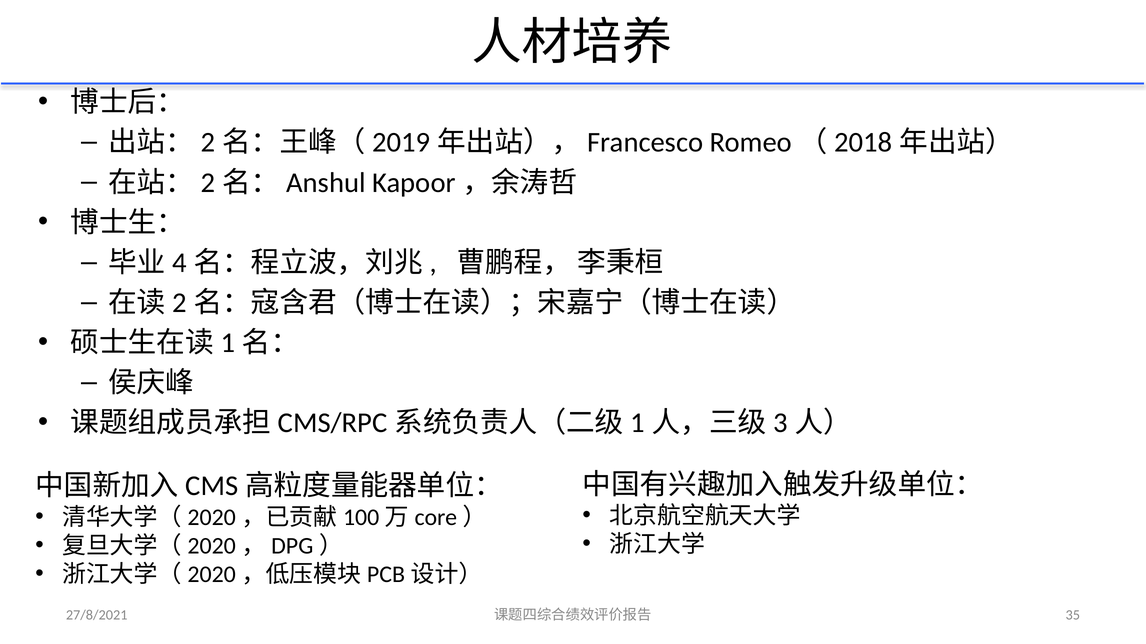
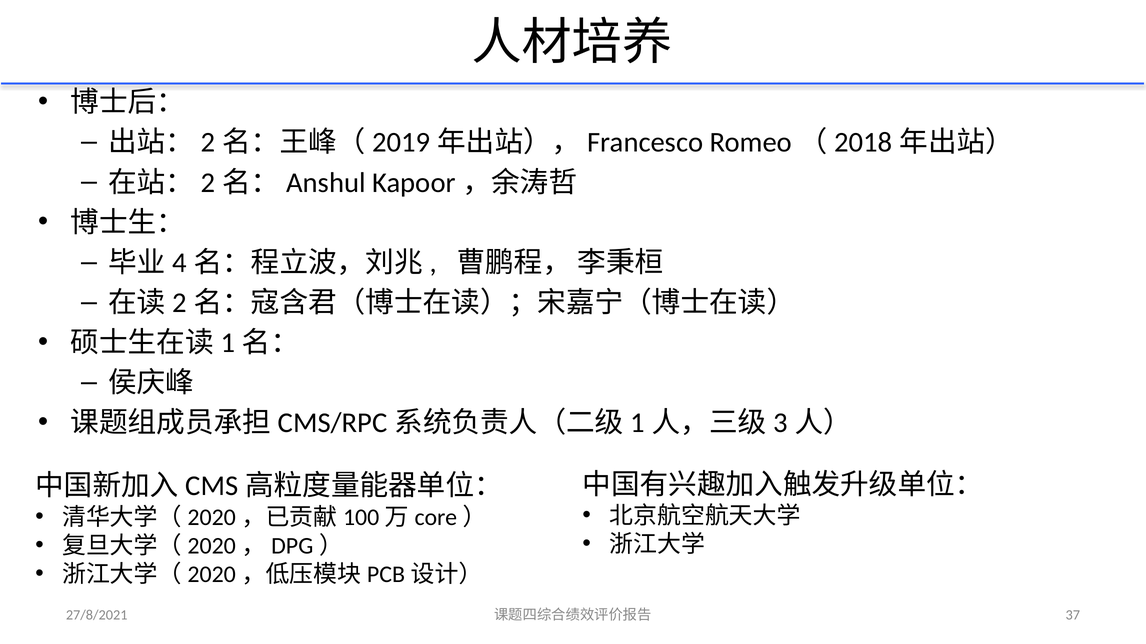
35: 35 -> 37 (1073, 615)
